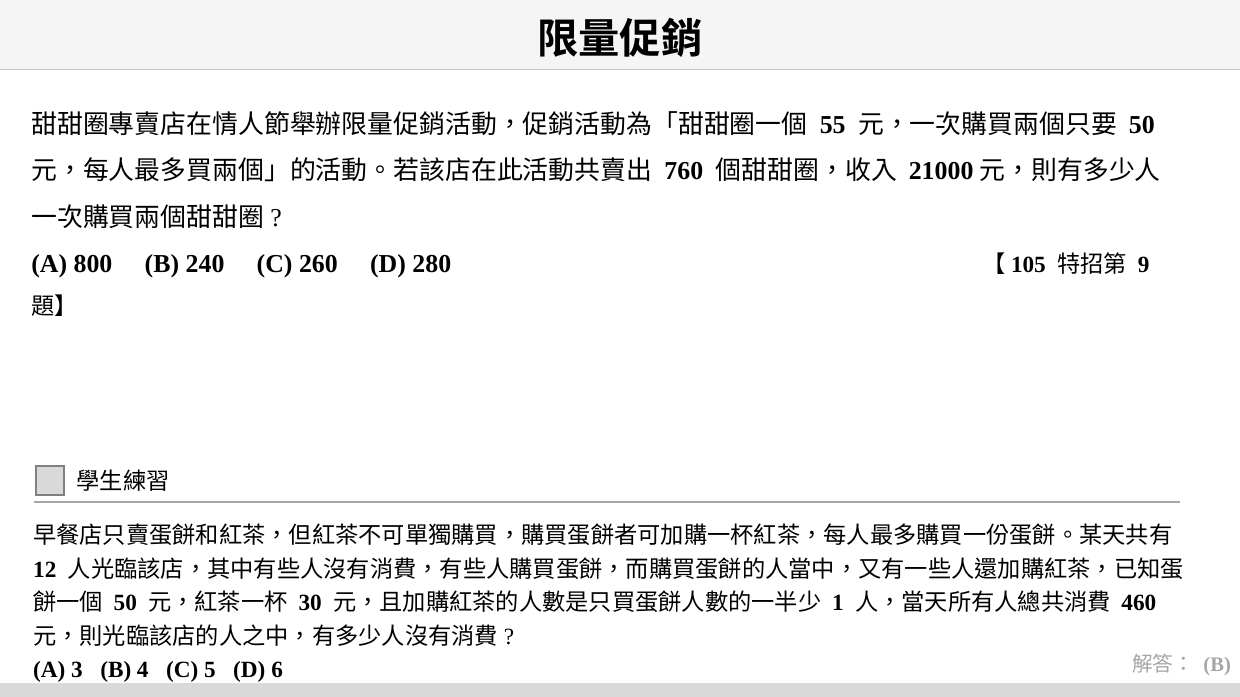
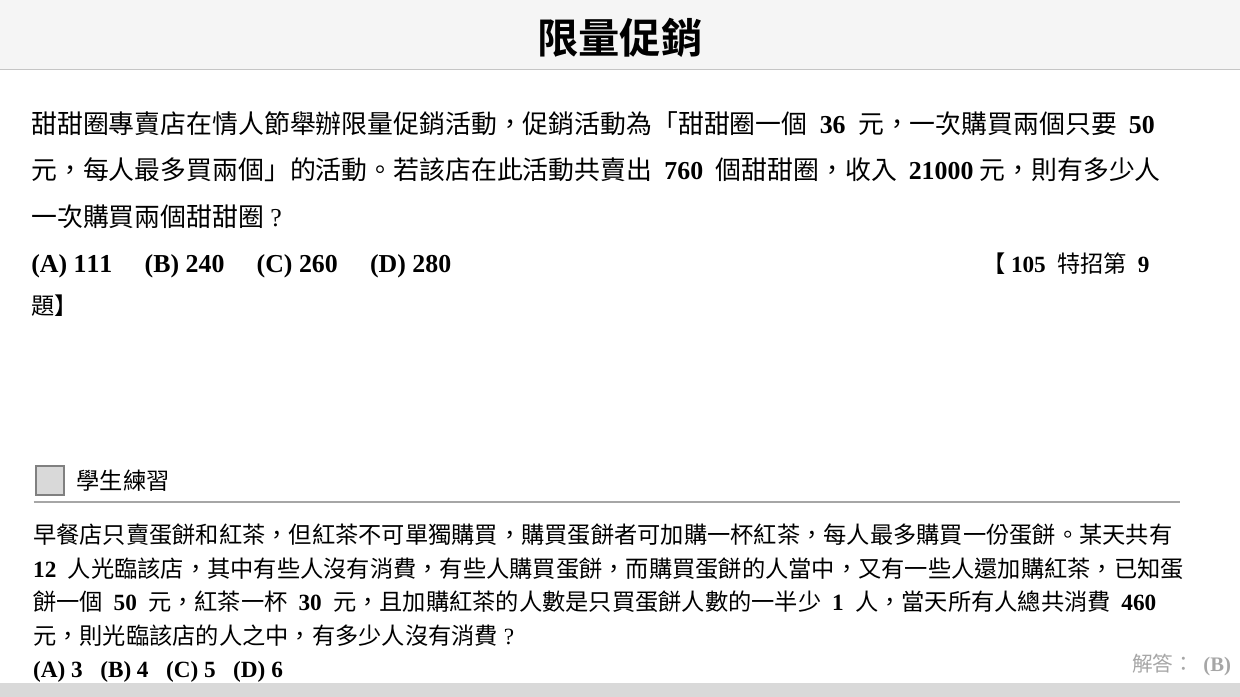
55: 55 -> 36 (833, 125)
800: 800 -> 111 (93, 264)
